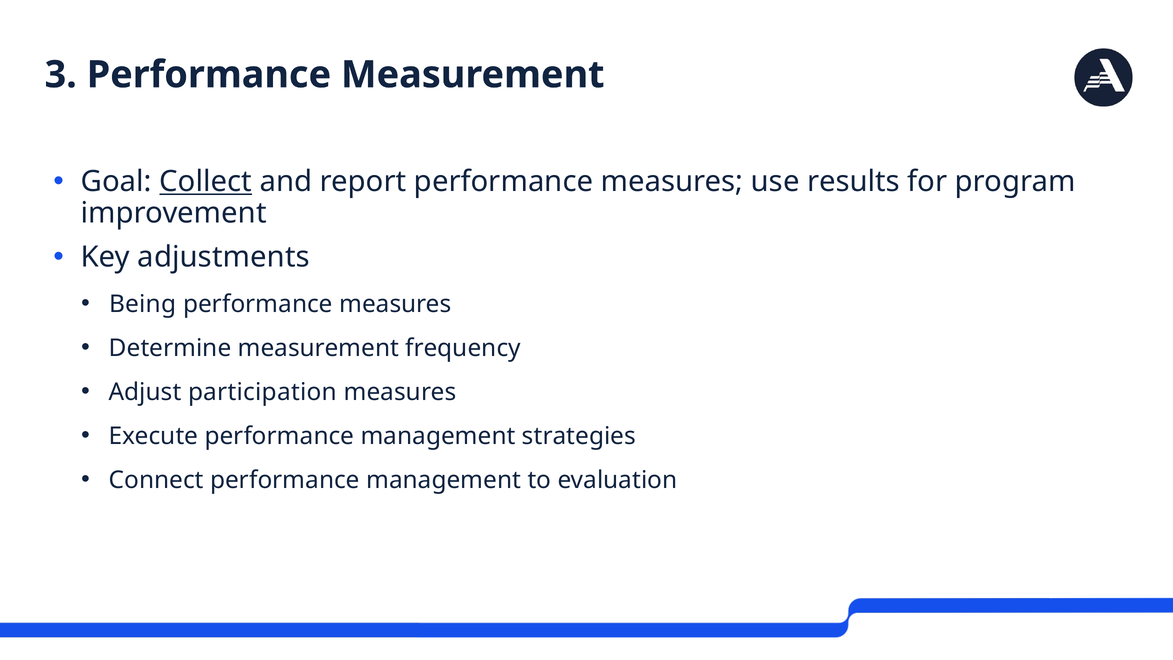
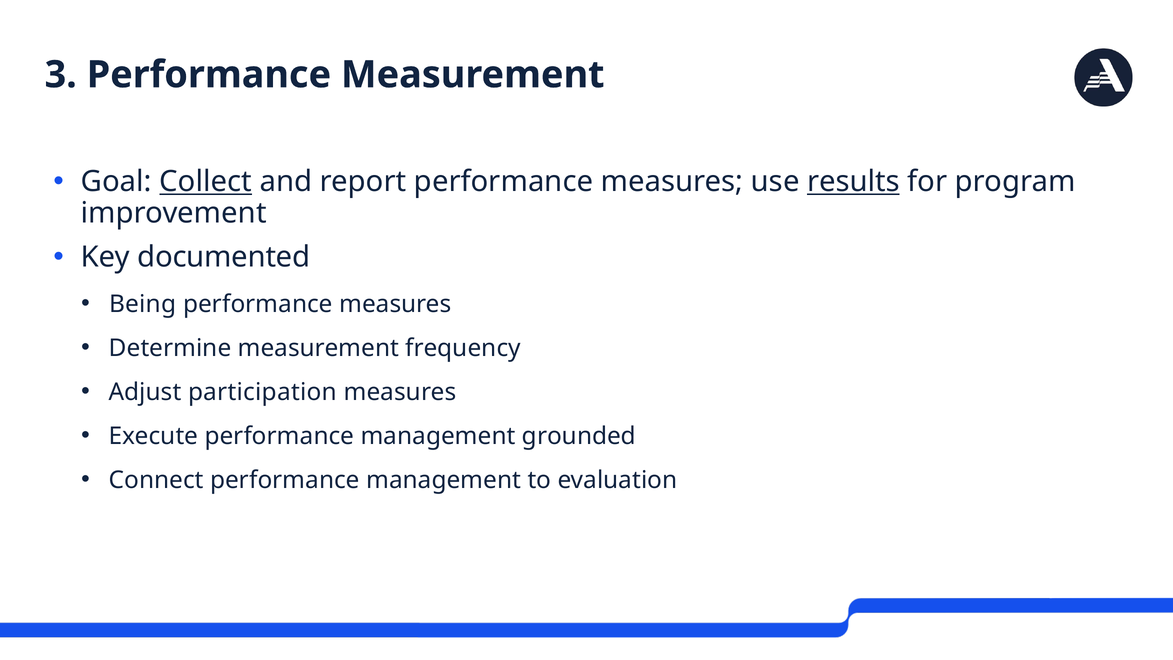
results underline: none -> present (853, 182)
adjustments: adjustments -> documented (224, 257)
strategies: strategies -> grounded (579, 436)
